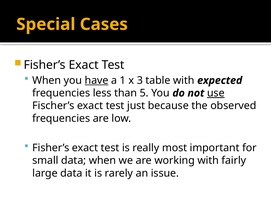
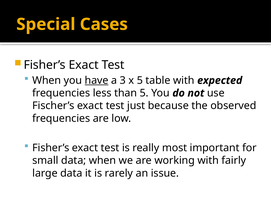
1: 1 -> 3 (123, 81)
x 3: 3 -> 5 (140, 81)
use underline: present -> none (216, 93)
